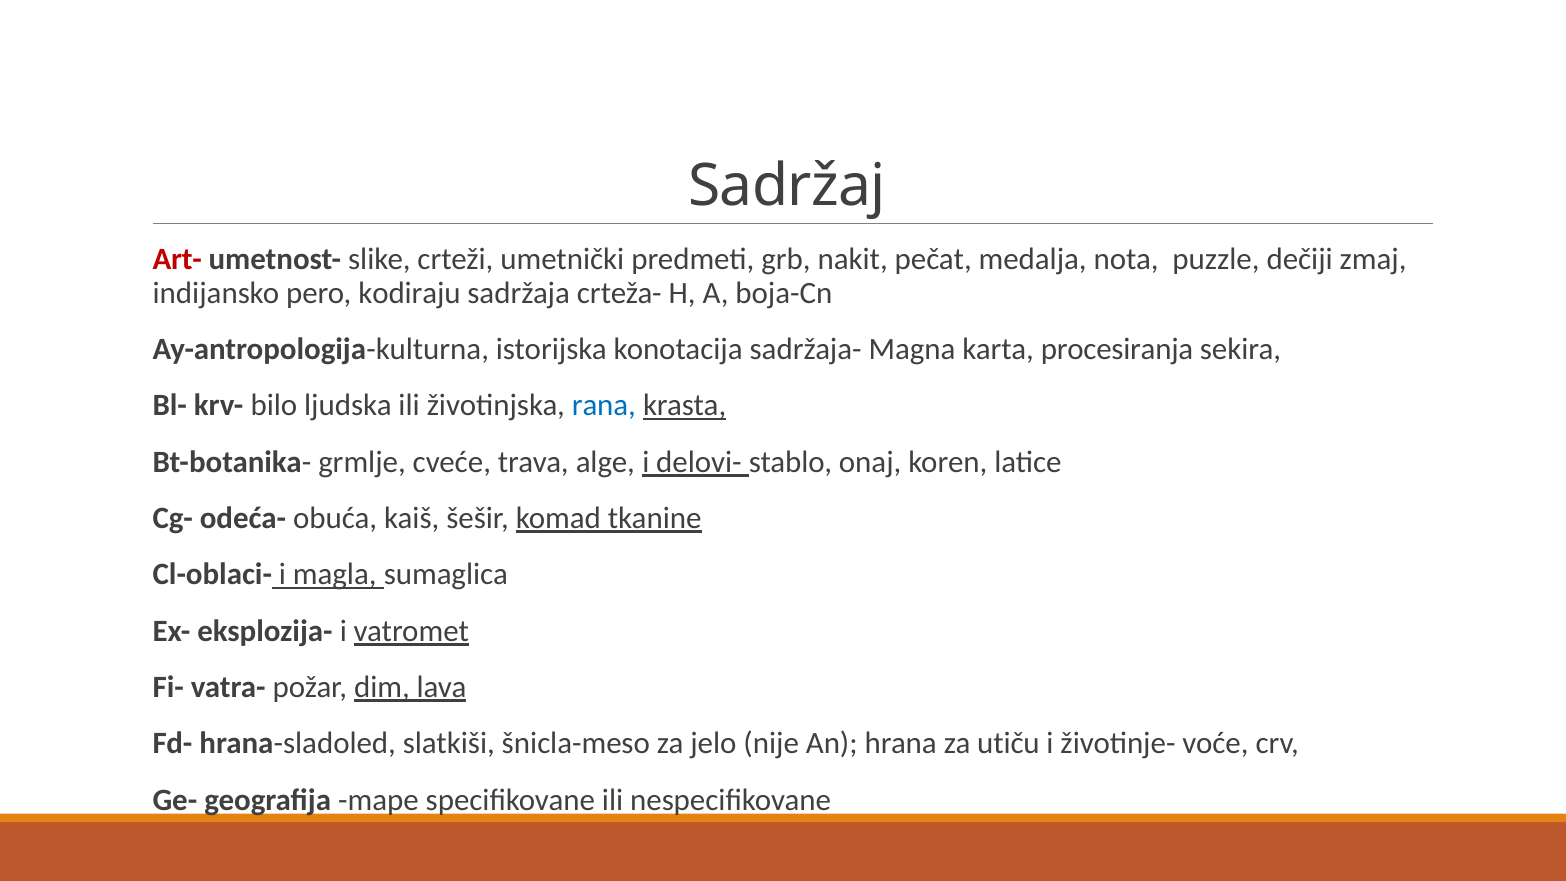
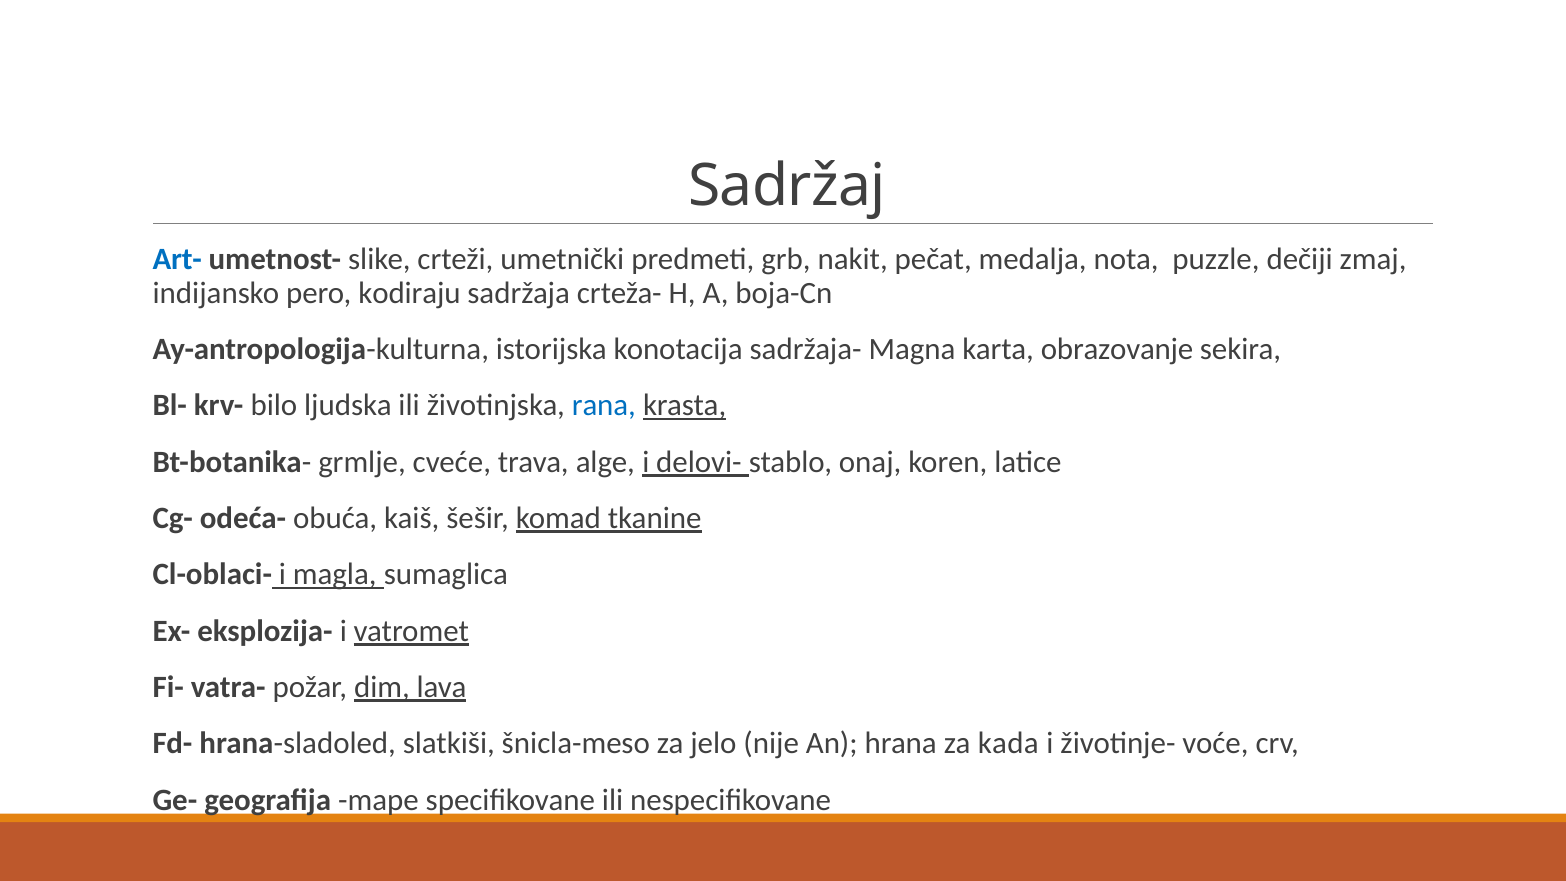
Art- colour: red -> blue (177, 259)
procesiranja: procesiranja -> obrazovanje (1117, 349)
utiču: utiču -> kada (1008, 744)
